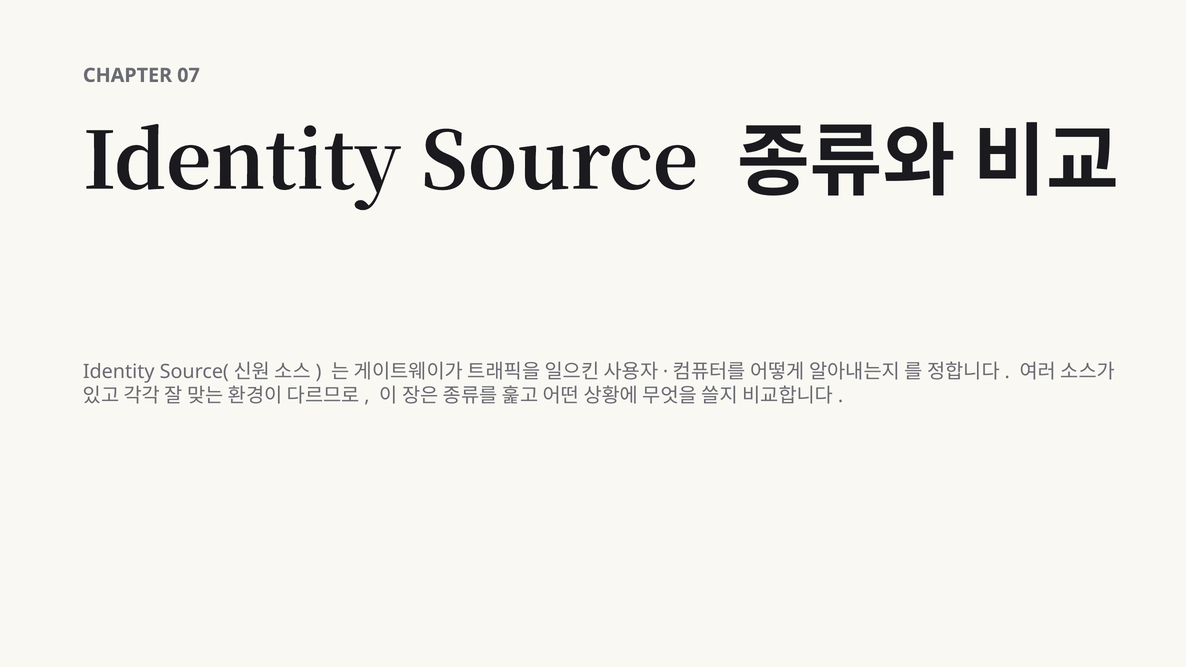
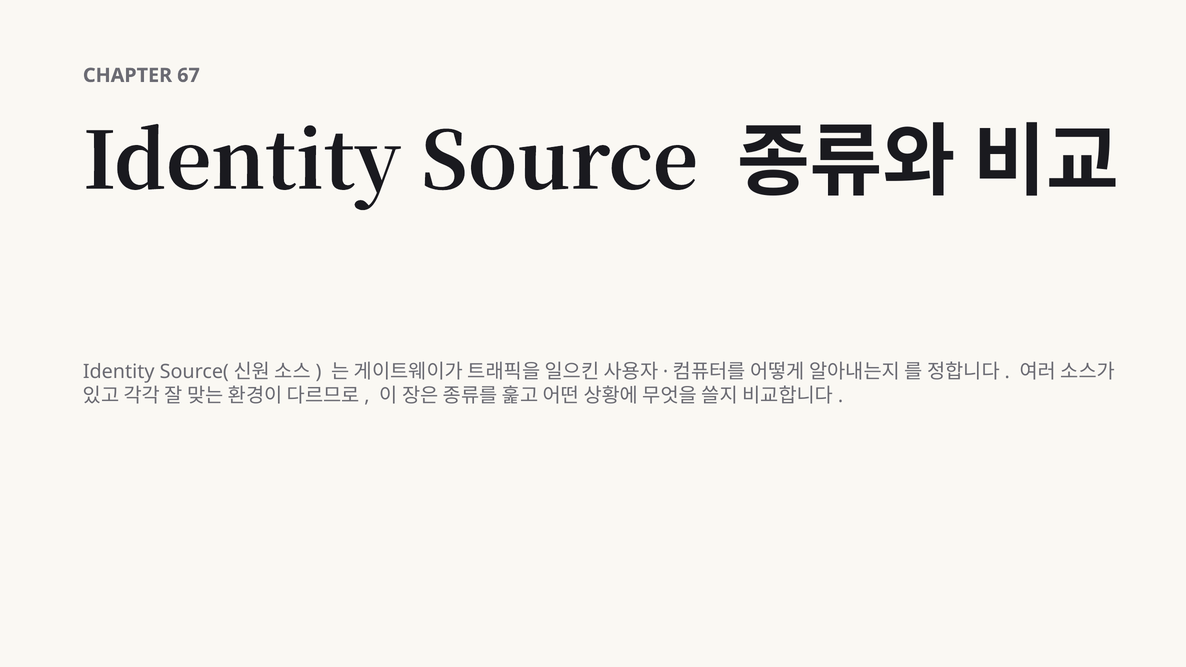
07: 07 -> 67 (189, 75)
